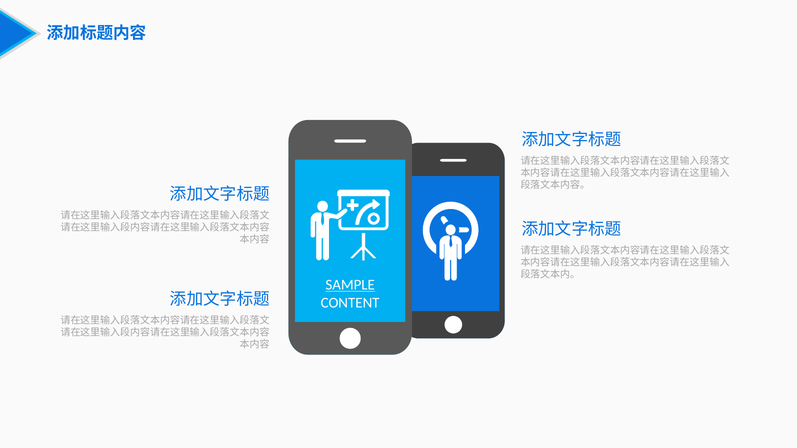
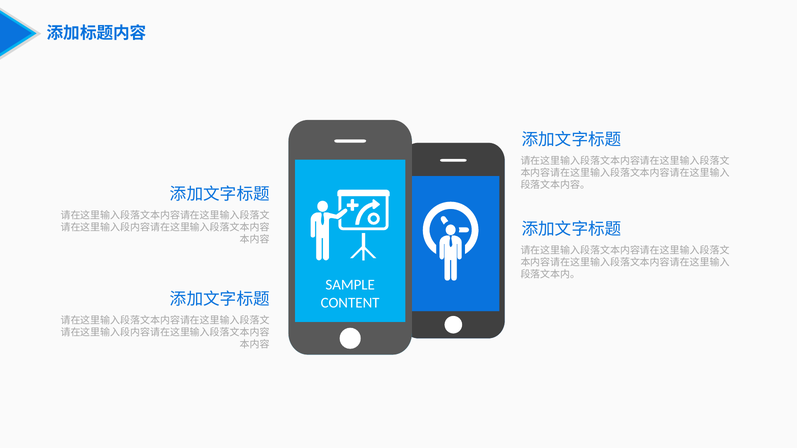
SAMPLE underline: present -> none (350, 285)
